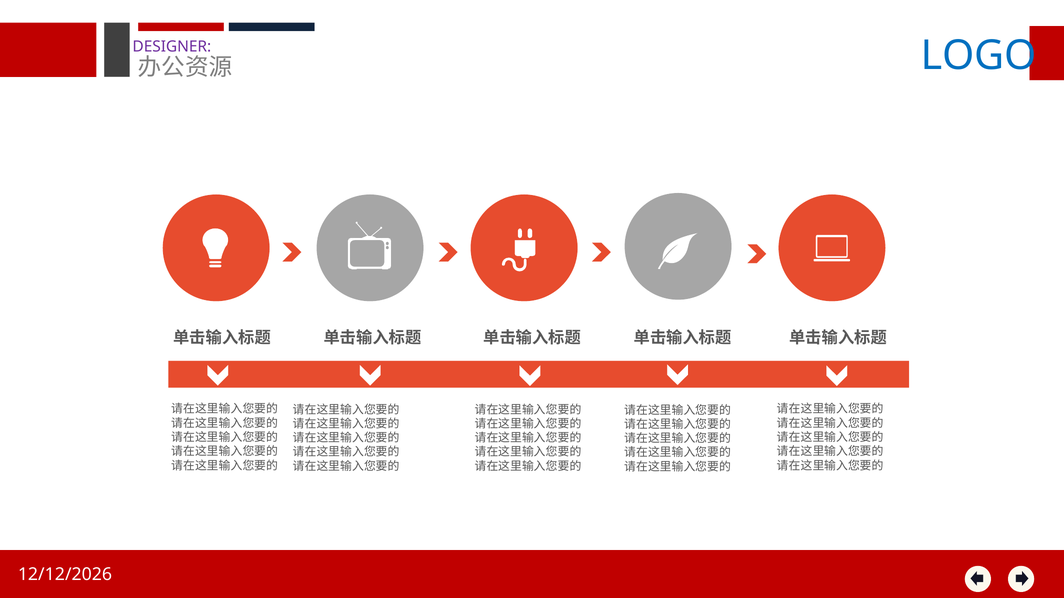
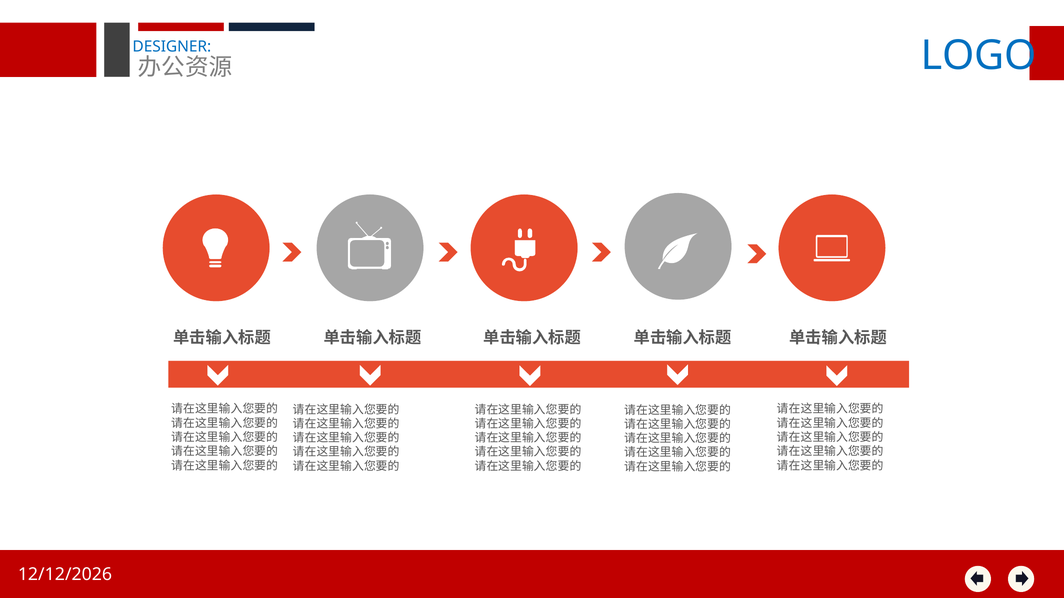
DESIGNER colour: purple -> blue (172, 47)
